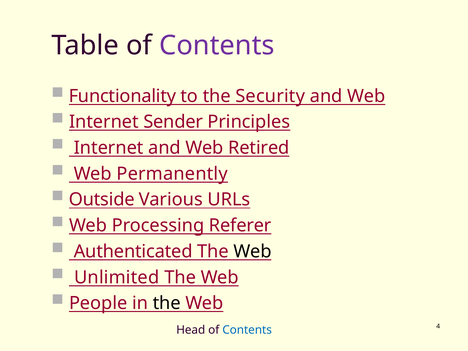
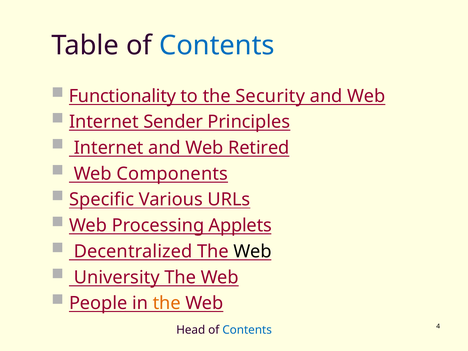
Contents colour: purple -> blue (217, 45)
Permanently: Permanently -> Components (172, 174)
Outside: Outside -> Specific (102, 200)
Referer: Referer -> Applets (240, 226)
Authenticated: Authenticated -> Decentralized (133, 251)
Unlimited: Unlimited -> University (117, 277)
the colour: black -> orange (167, 303)
